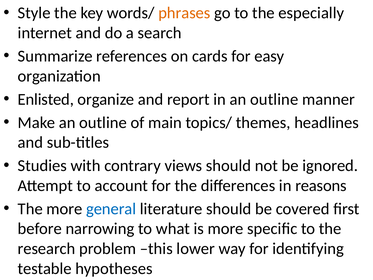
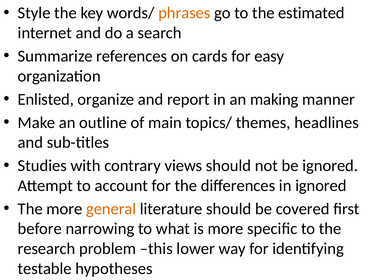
especially: especially -> estimated (311, 13)
in an outline: outline -> making (274, 99)
in reasons: reasons -> ignored (321, 185)
general colour: blue -> orange (111, 209)
